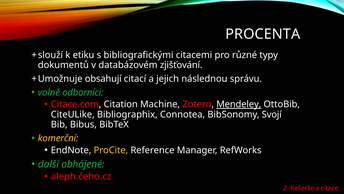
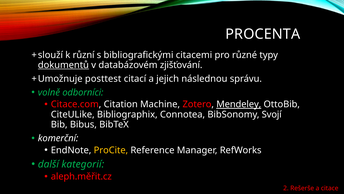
etiku: etiku -> různí (84, 55)
dokumentů underline: none -> present (63, 65)
obsahují: obsahují -> posttest (103, 79)
komerční colour: yellow -> white (58, 138)
obhájené: obhájené -> kategorií (83, 164)
aleph.čeho.cz: aleph.čeho.cz -> aleph.měřit.cz (81, 176)
